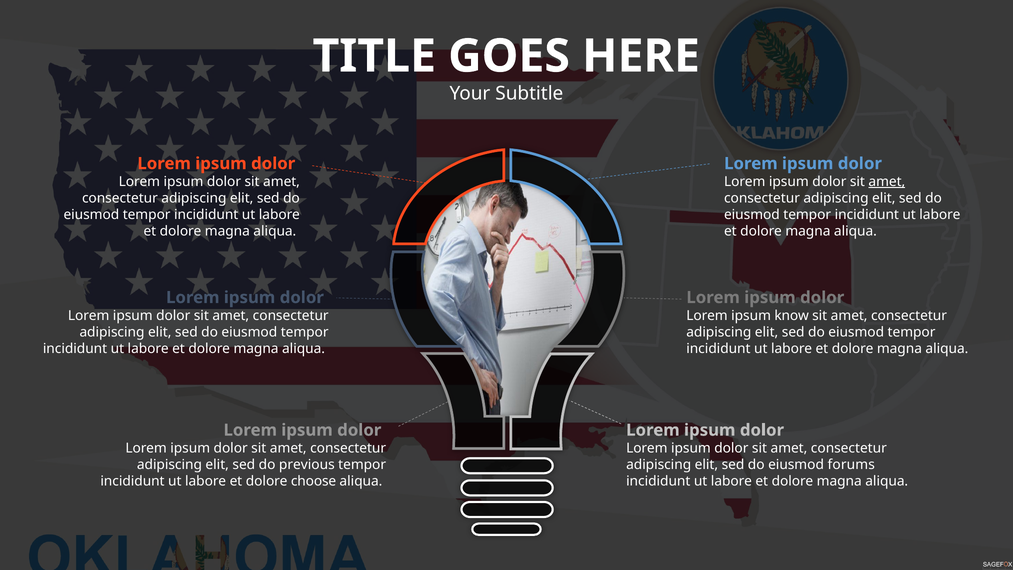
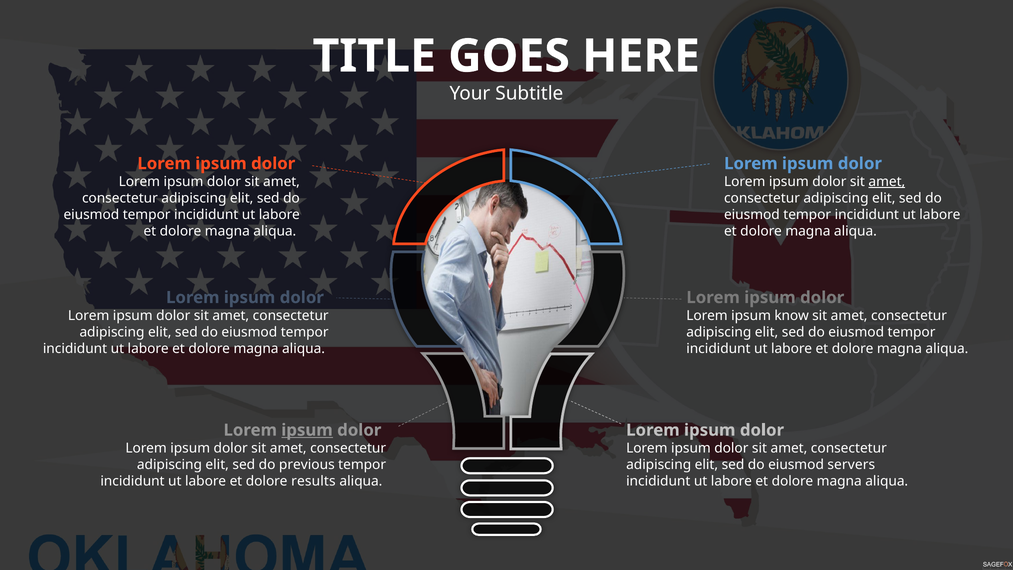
ipsum underline: none -> present (307, 430)
forums: forums -> servers (851, 465)
choose: choose -> results (313, 481)
